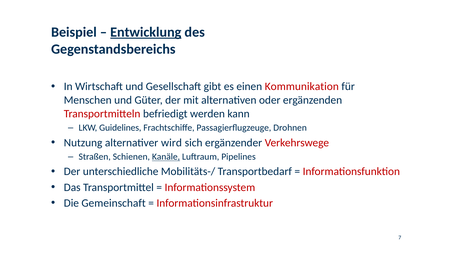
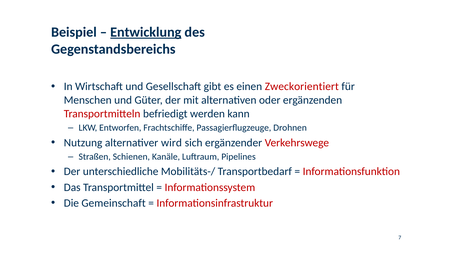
Kommunikation: Kommunikation -> Zweckorientiert (302, 87)
Guidelines: Guidelines -> Entworfen (120, 128)
Kanäle underline: present -> none (166, 157)
